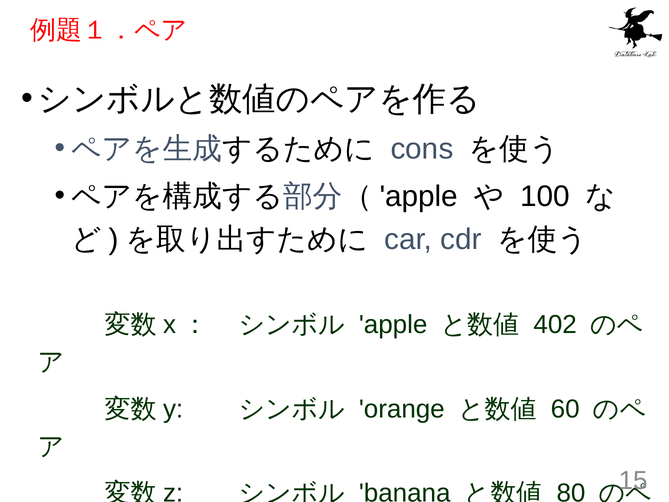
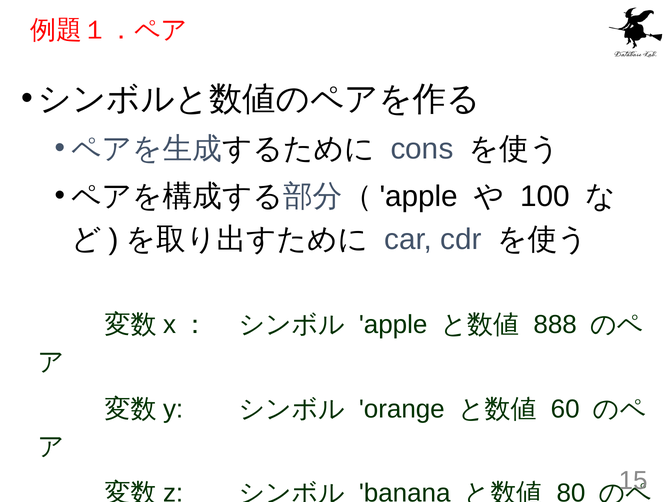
402: 402 -> 888 (555, 325)
